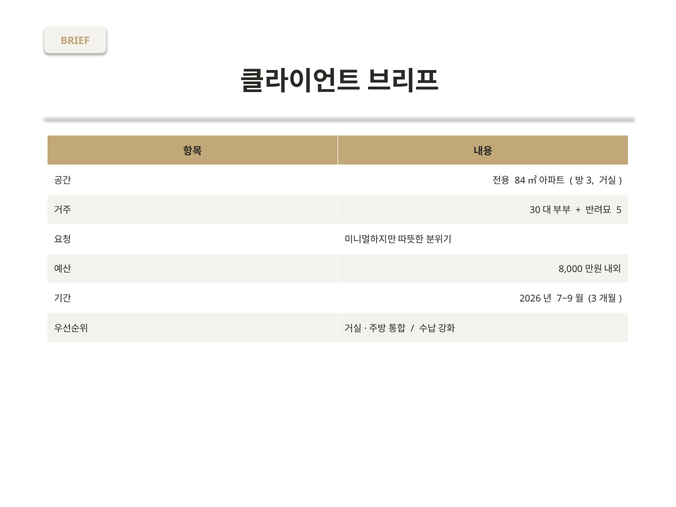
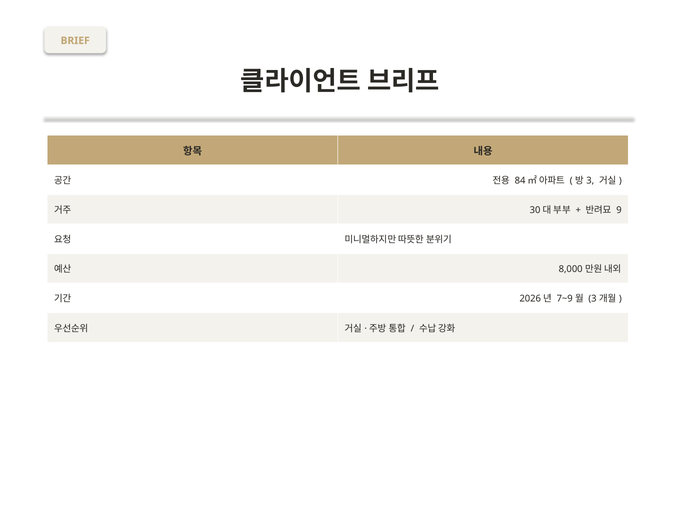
5: 5 -> 9 (619, 210)
